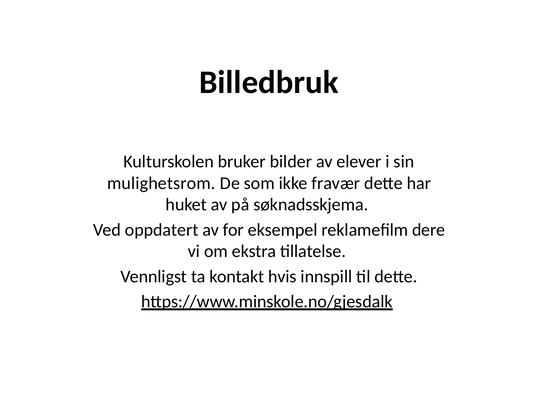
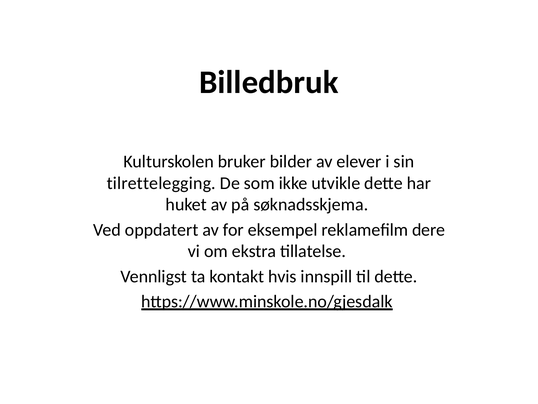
mulighetsrom: mulighetsrom -> tilrettelegging (161, 183)
fravær: fravær -> utvikle (336, 183)
